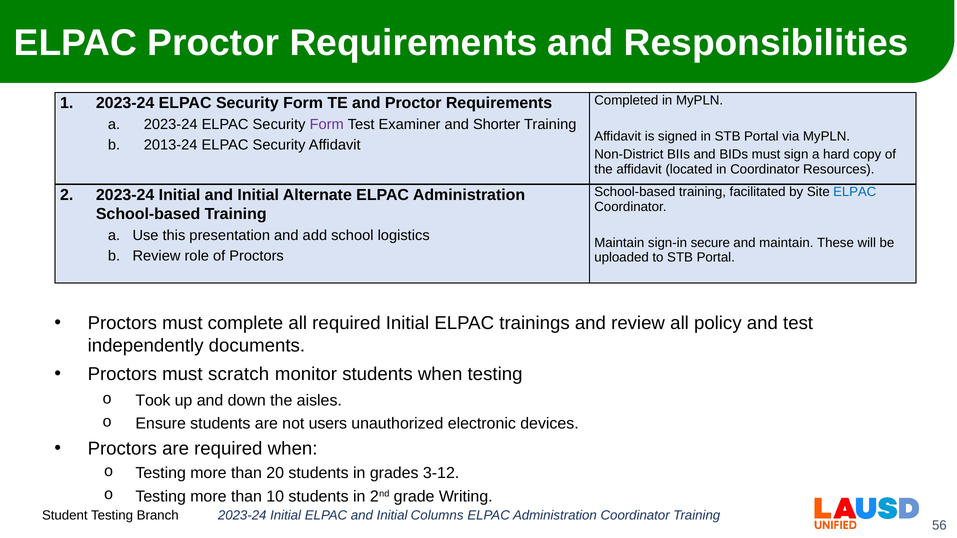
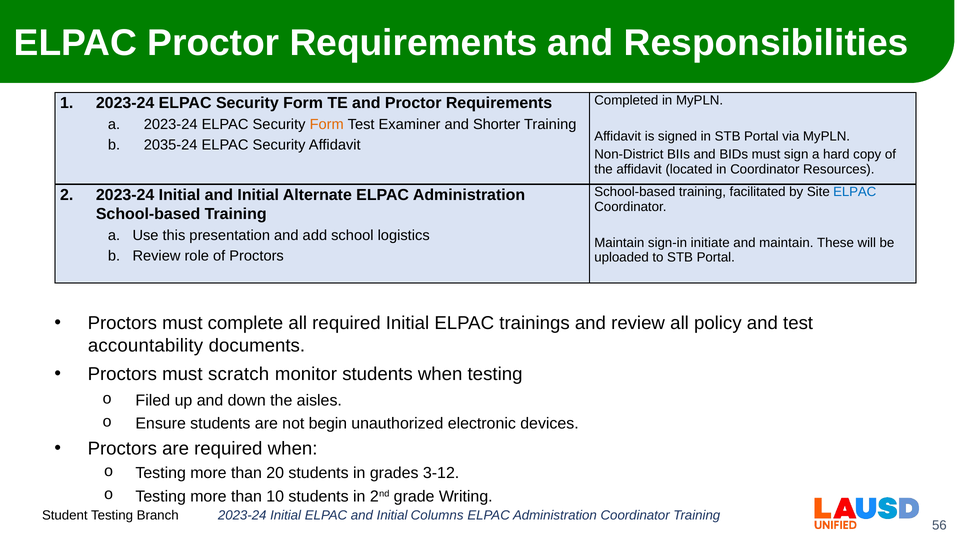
Form colour: purple -> orange (327, 124)
2013-24: 2013-24 -> 2035-24 (171, 145)
secure: secure -> initiate (710, 243)
independently: independently -> accountability (146, 346)
Took: Took -> Filed (153, 401)
users: users -> begin (328, 424)
